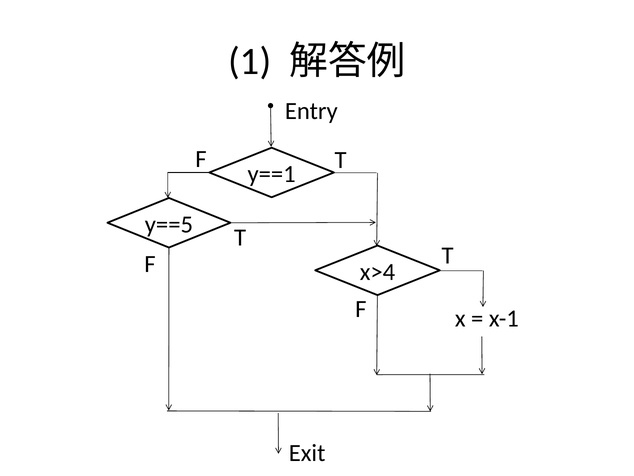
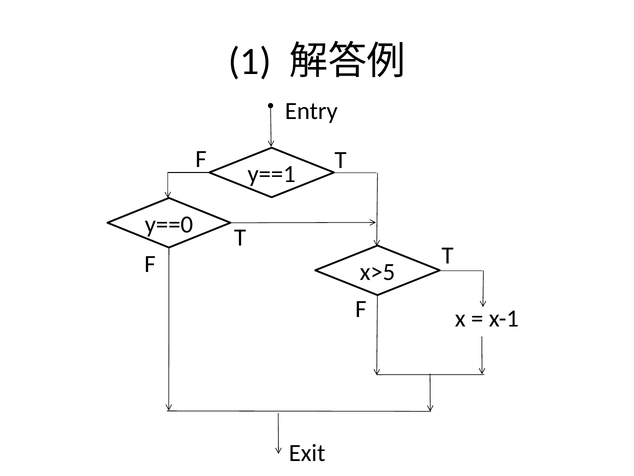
y==5: y==5 -> y==0 (169, 224)
x>4: x>4 -> x>5 (377, 272)
